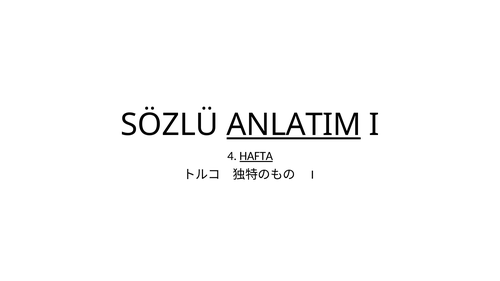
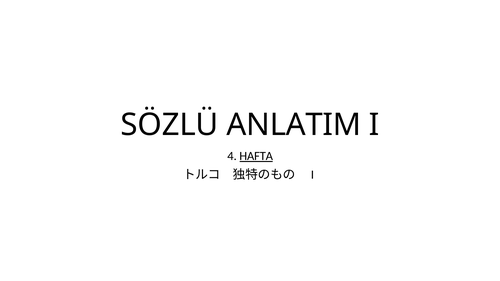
ANLATIM underline: present -> none (294, 125)
